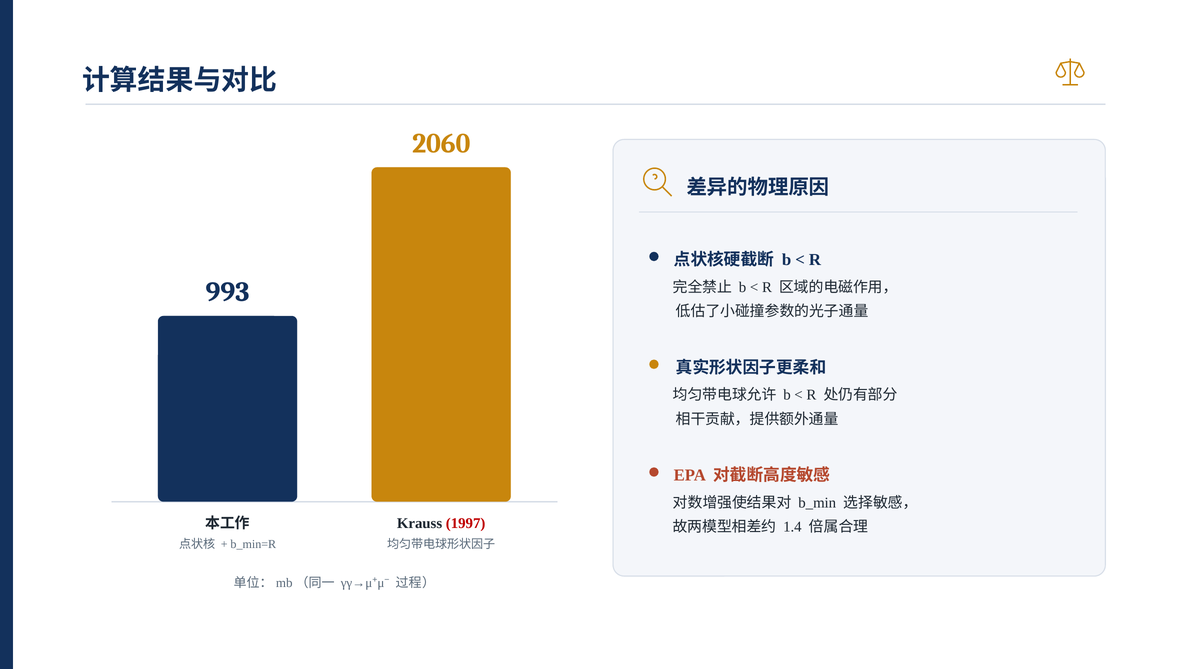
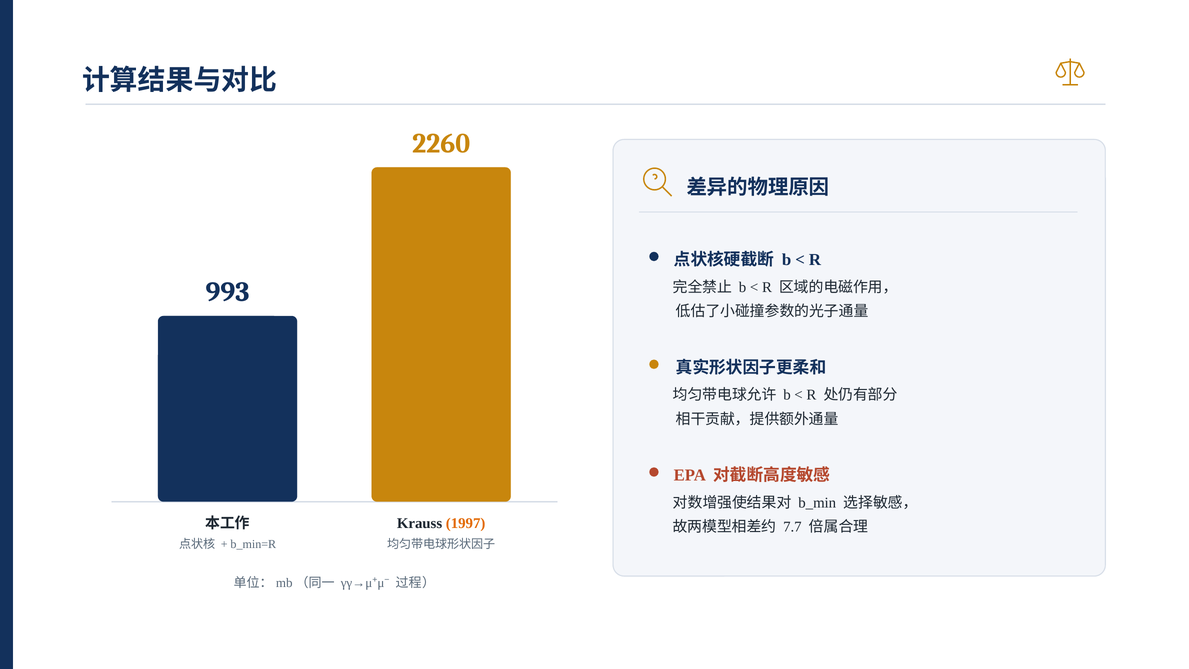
2060: 2060 -> 2260 (441, 144)
1997 colour: red -> orange (466, 523)
1.4: 1.4 -> 7.7 (792, 527)
